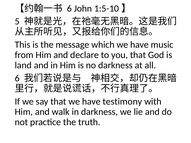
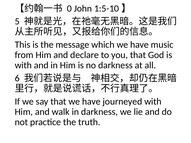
6: 6 -> 0 (69, 8)
land: land -> with (23, 65)
testimony: testimony -> journeyed (122, 102)
